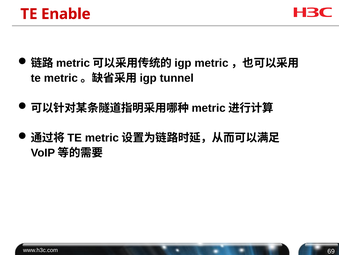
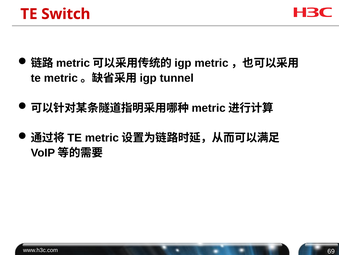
Enable: Enable -> Switch (66, 14)
